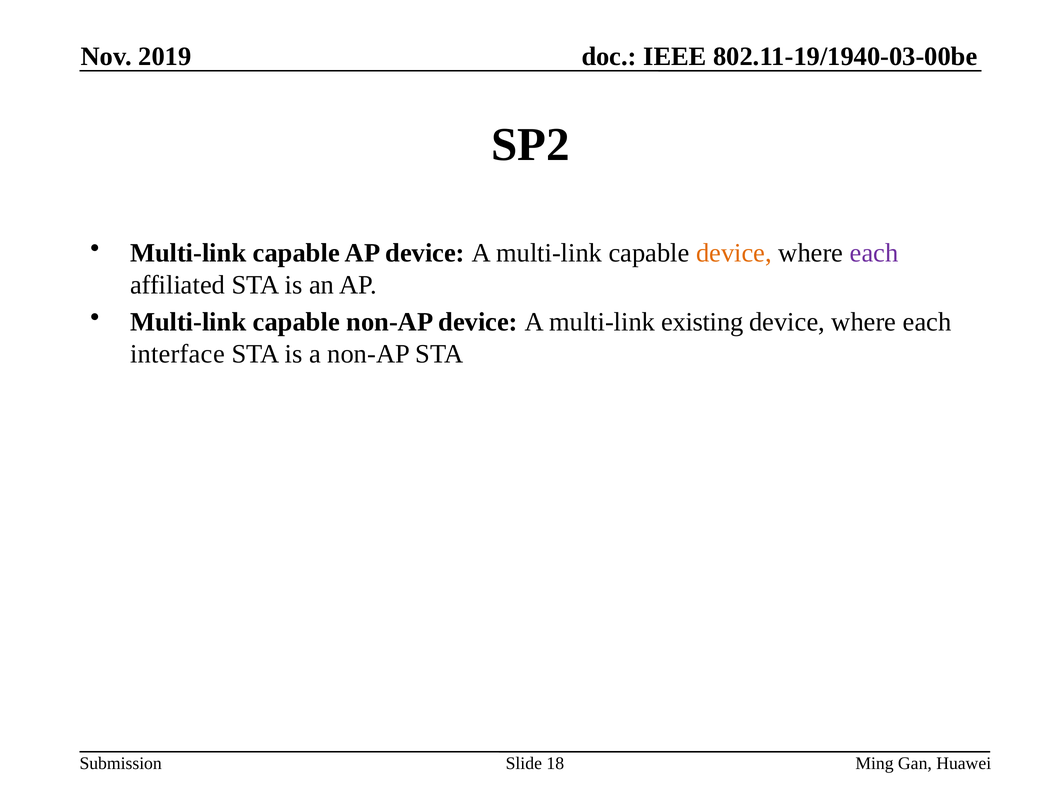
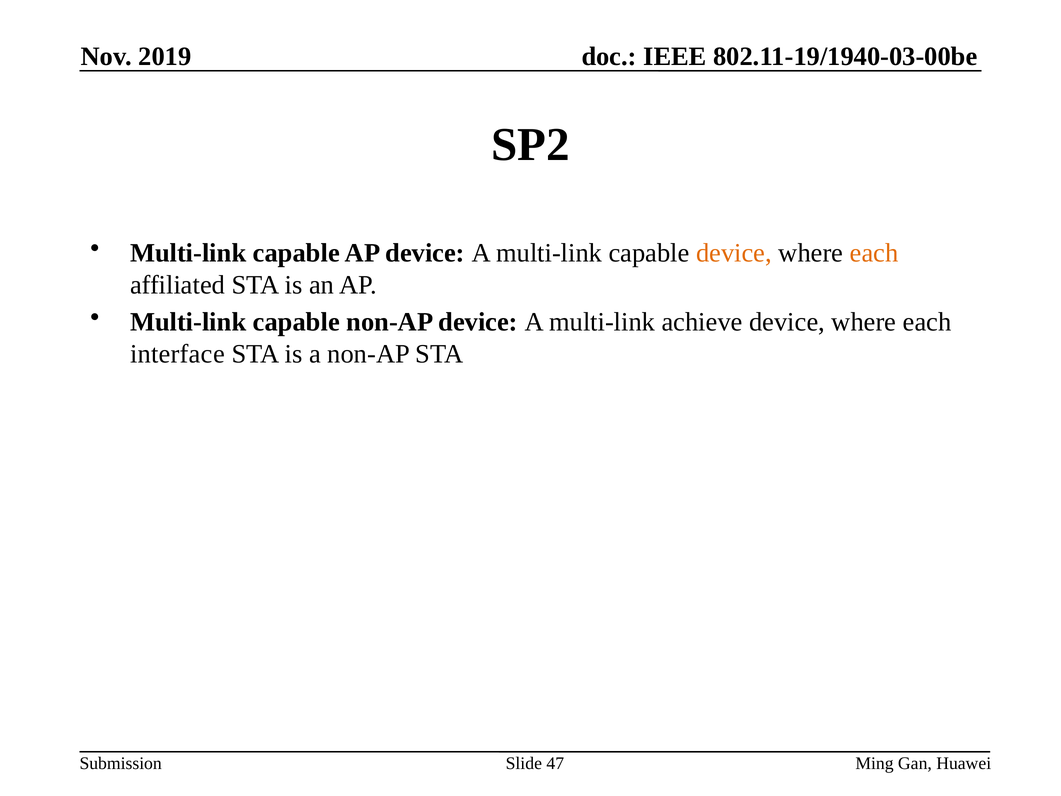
each colour: purple -> orange (874, 253)
existing: existing -> achieve (702, 322)
18: 18 -> 47 (555, 763)
